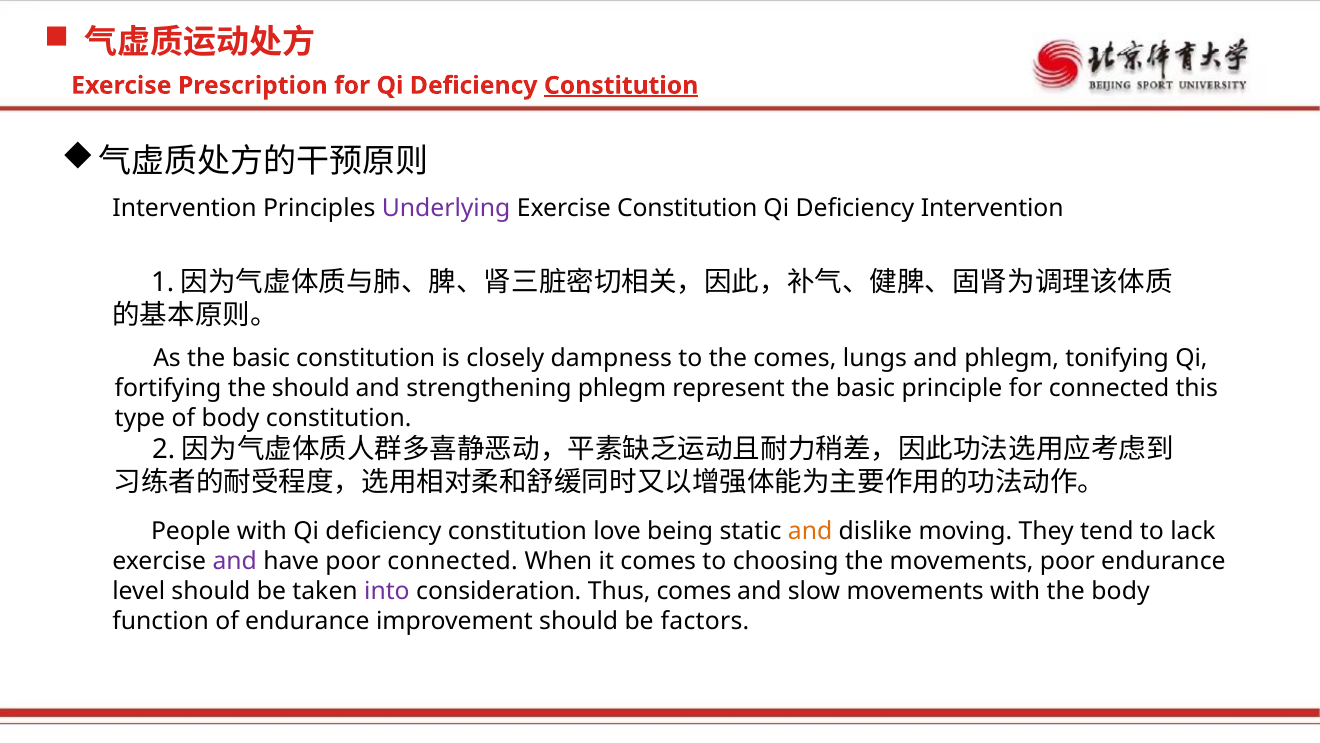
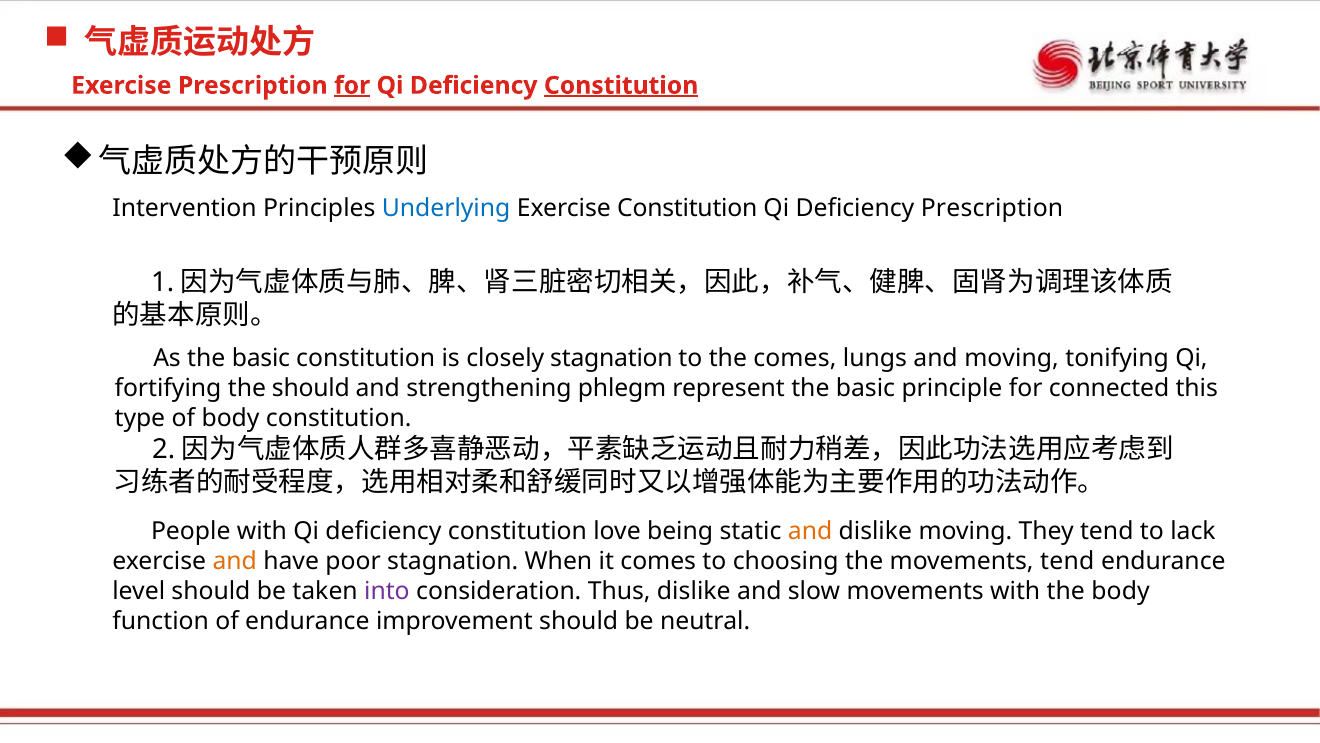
for underline: none -> present (352, 85)
Underlying colour: purple -> blue (446, 208)
Deficiency Intervention: Intervention -> Prescription (992, 208)
closely dampness: dampness -> stagnation (611, 358)
and phlegm: phlegm -> moving (1012, 358)
and colour: purple -> orange (235, 561)
poor connected: connected -> stagnation (453, 561)
movements poor: poor -> tend (1067, 561)
Thus comes: comes -> dislike (694, 591)
factors: factors -> neutral (705, 621)
